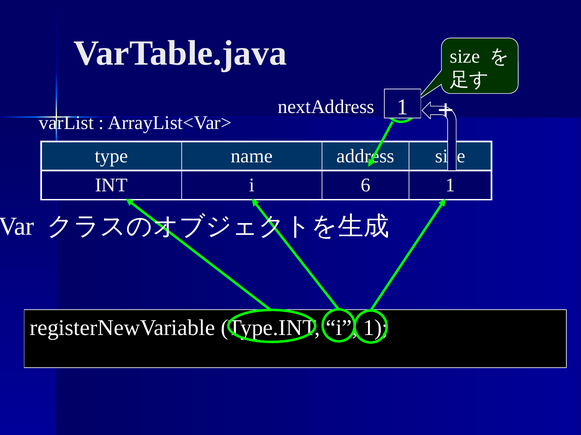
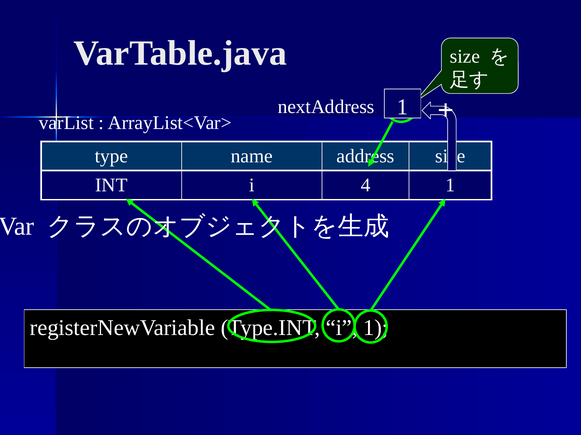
6: 6 -> 4 (366, 186)
